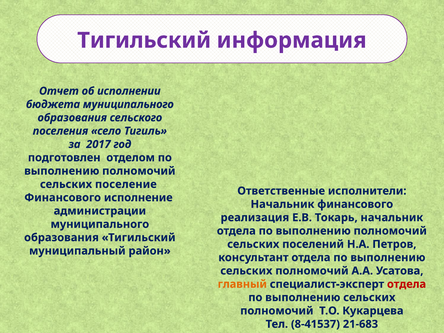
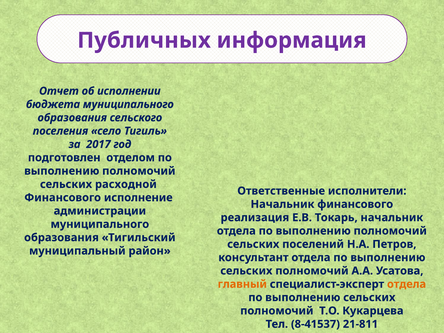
Тигильский: Тигильский -> Публичных (144, 40)
поселение: поселение -> расходной (126, 184)
отдела colour: red -> orange (407, 284)
21-683: 21-683 -> 21-811 (360, 324)
